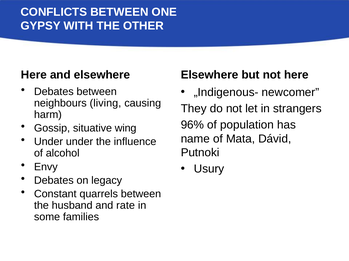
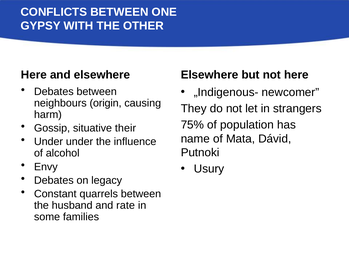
living: living -> origin (106, 103)
96%: 96% -> 75% (192, 125)
wing: wing -> their (125, 129)
